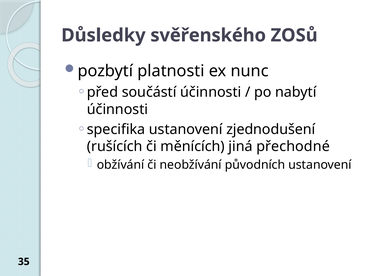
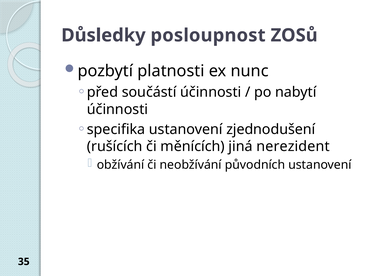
svěřenského: svěřenského -> posloupnost (208, 35)
přechodné: přechodné -> nerezident (293, 146)
